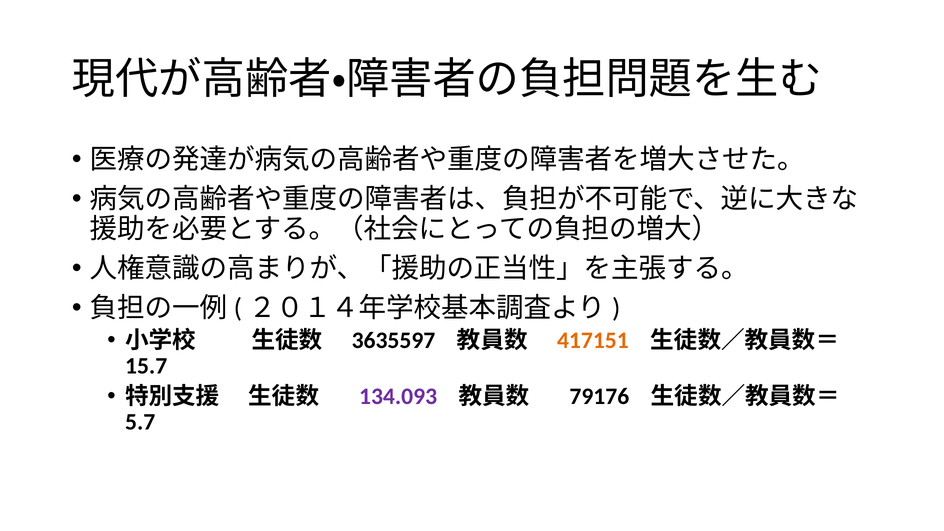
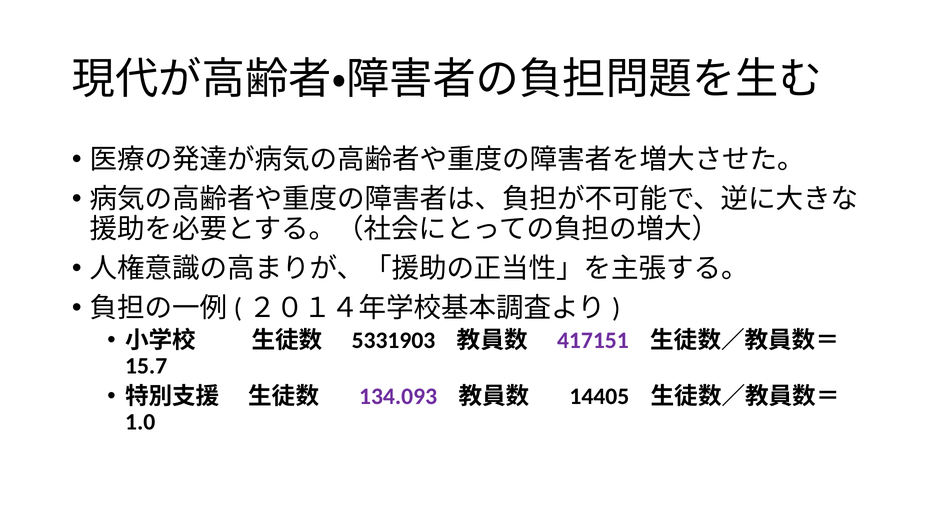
3635597: 3635597 -> 5331903 (393, 341)
417151 colour: orange -> purple (593, 341)
79176: 79176 -> 14405 (599, 396)
5.7: 5.7 -> 1.0 (140, 422)
